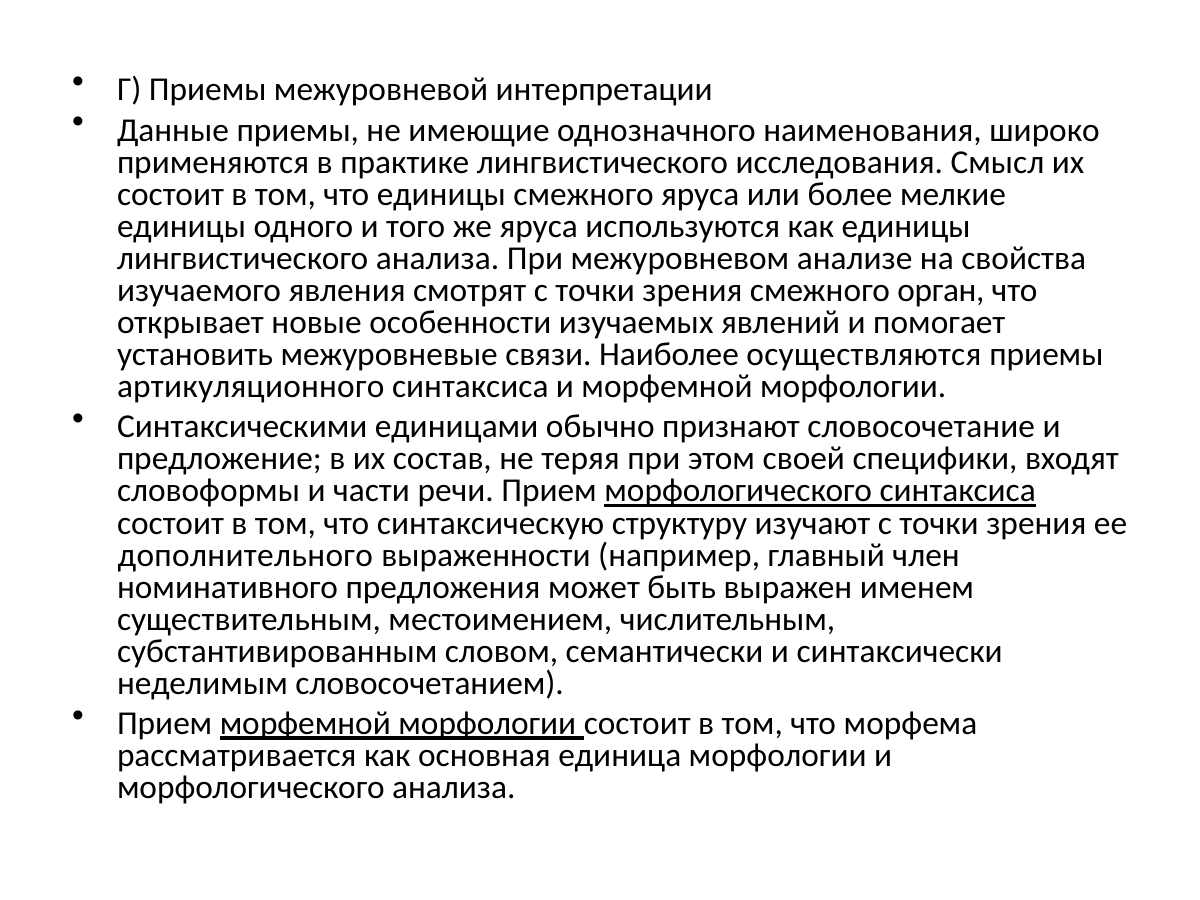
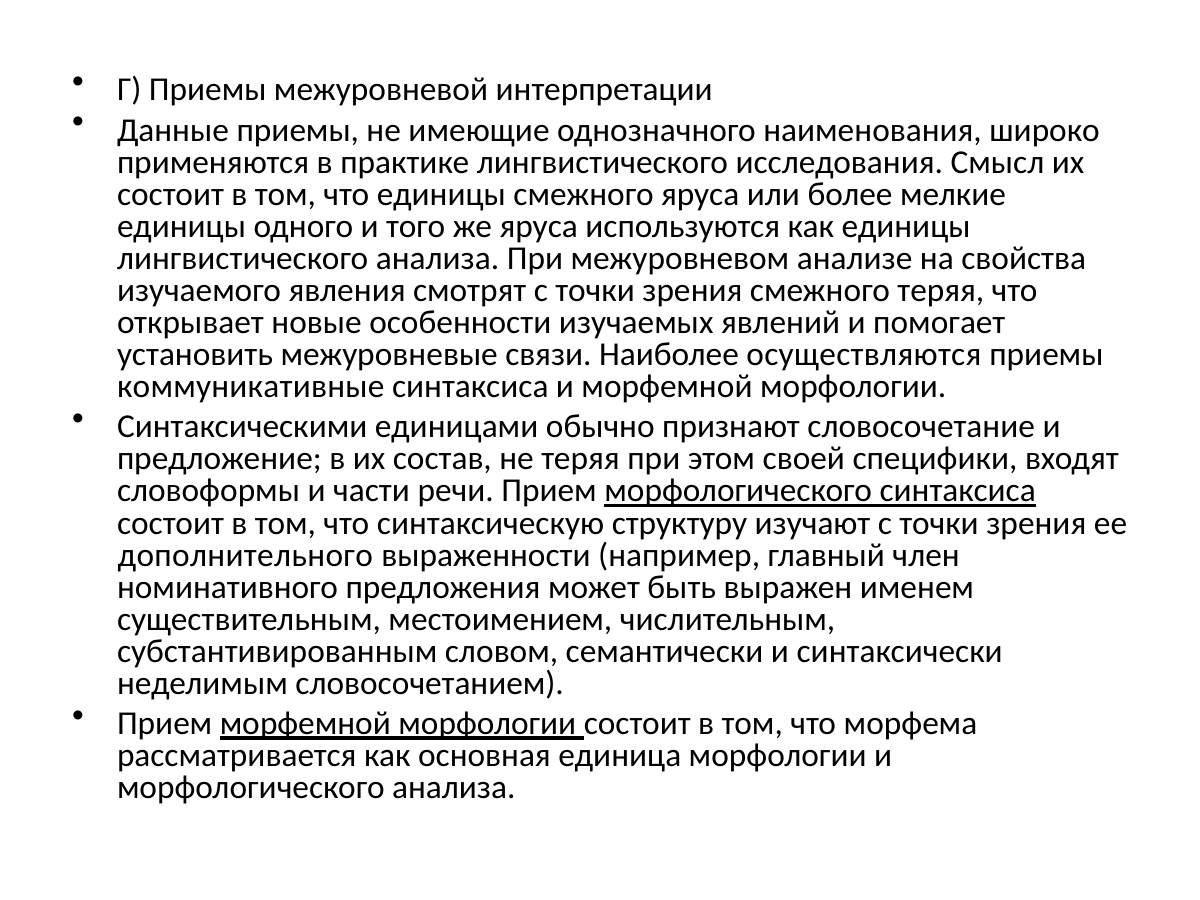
смежного орган: орган -> теряя (941, 290)
артикуляционного: артикуляционного -> коммуникативные (251, 386)
